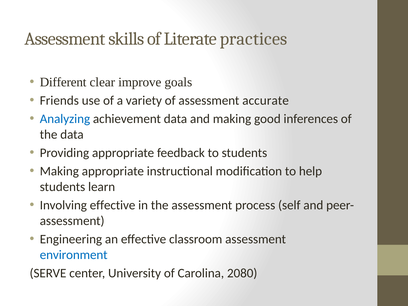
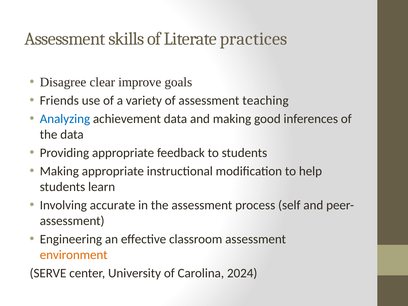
Different: Different -> Disagree (63, 82)
accurate: accurate -> teaching (266, 101)
Involving effective: effective -> accurate (113, 205)
environment colour: blue -> orange (74, 255)
2080: 2080 -> 2024 (242, 273)
